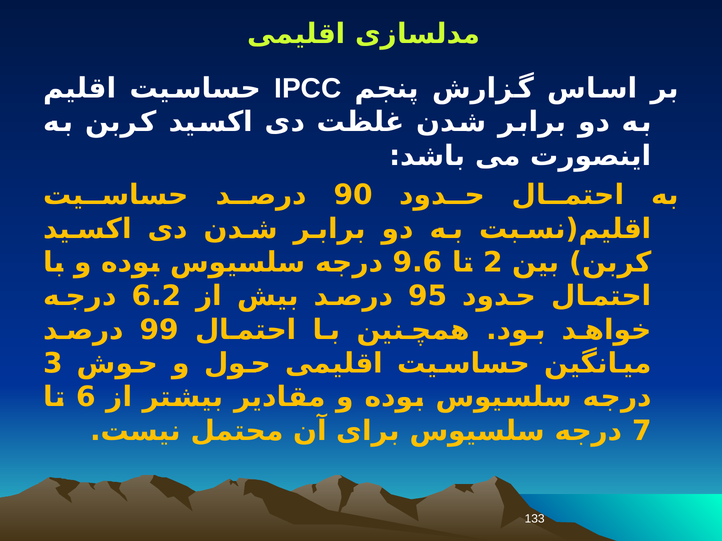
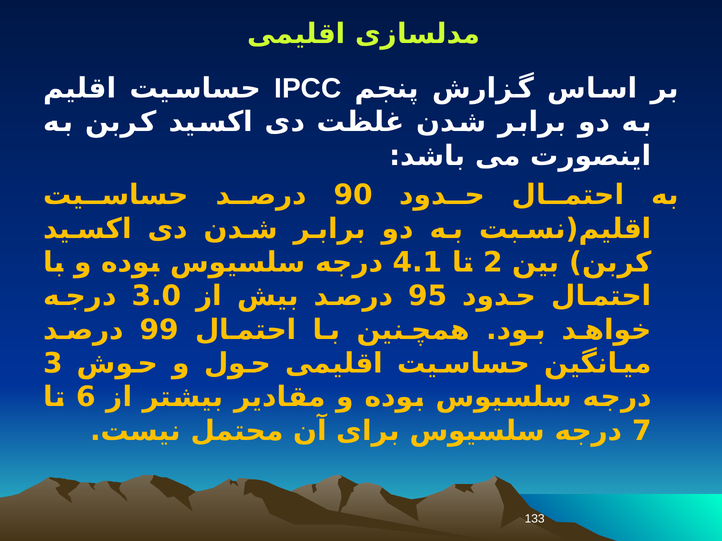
9.6: 9.6 -> 4.1 (418, 263)
6.2: 6.2 -> 3.0 (156, 296)
